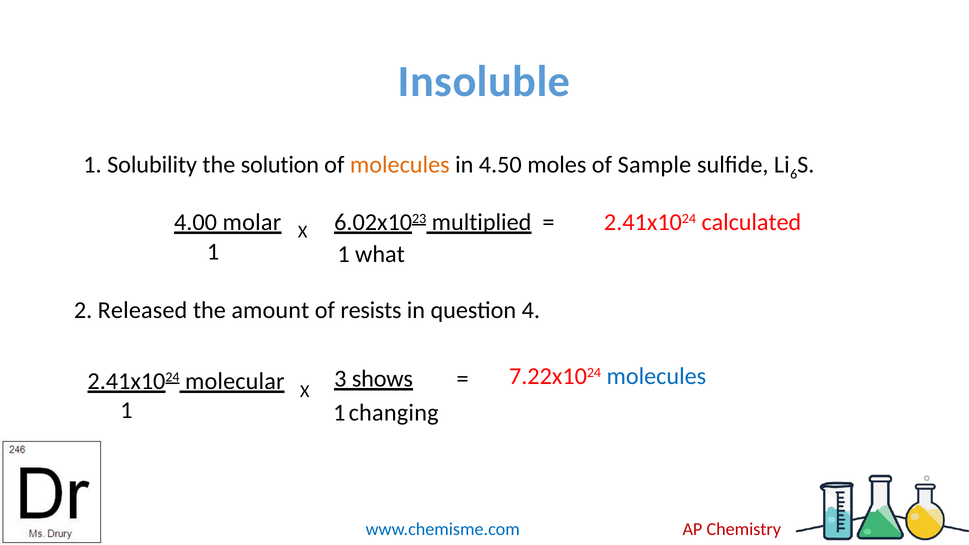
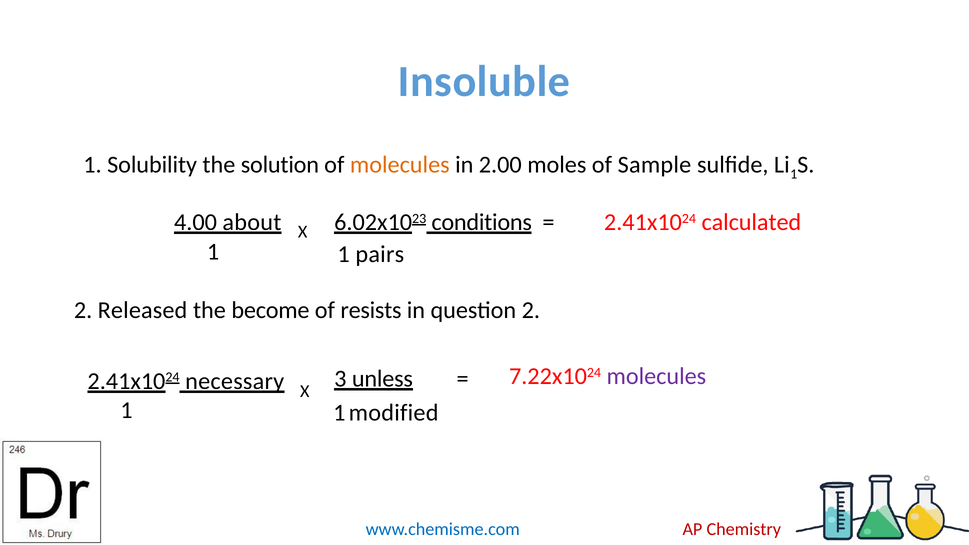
4.50: 4.50 -> 2.00 (500, 165)
6: 6 -> 1 (794, 174)
molar: molar -> about (252, 223)
multiplied: multiplied -> conditions (482, 223)
what: what -> pairs (380, 254)
amount: amount -> become (270, 310)
question 4: 4 -> 2 (531, 310)
shows: shows -> unless (382, 379)
molecules colour: blue -> purple (656, 376)
molecular: molecular -> necessary (235, 381)
changing: changing -> modified (394, 413)
